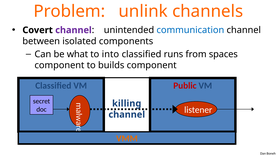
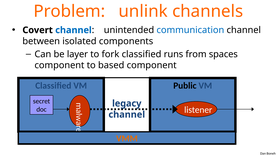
channel colour: purple -> blue (73, 30)
what: what -> layer (77, 54)
into: into -> fork (110, 54)
builds: builds -> based (111, 65)
Public colour: red -> black (185, 85)
killing: killing -> legacy (127, 103)
